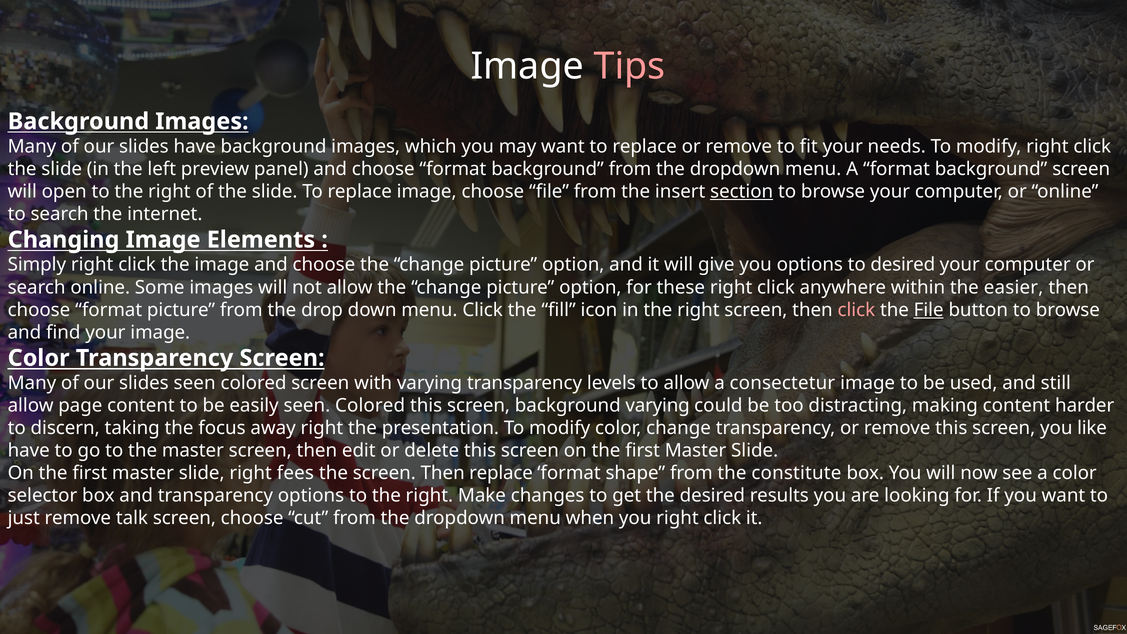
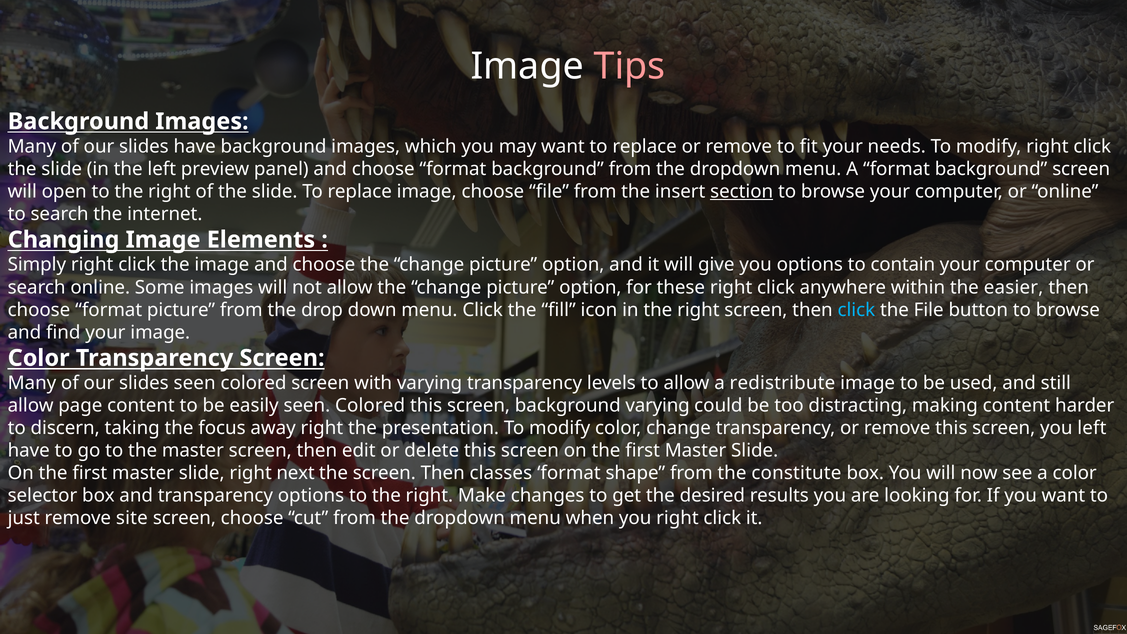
to desired: desired -> contain (903, 265)
click colour: pink -> light blue (856, 310)
File underline: present -> none (929, 310)
consectetur: consectetur -> redistribute (782, 383)
you like: like -> left (1092, 428)
fees: fees -> next (296, 473)
Then replace: replace -> classes (501, 473)
talk: talk -> site (132, 518)
